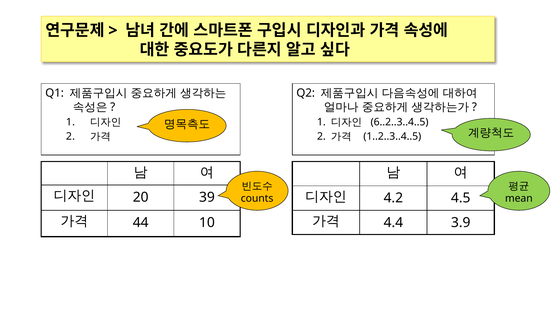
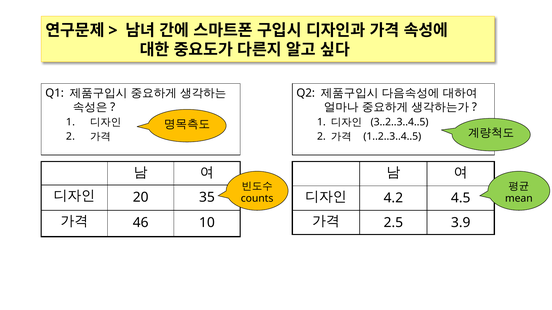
6..2..3..4..5: 6..2..3..4..5 -> 3..2..3..4..5 (400, 122)
39: 39 -> 35 (207, 197)
44: 44 -> 46 (141, 223)
4.4: 4.4 -> 2.5 (393, 223)
